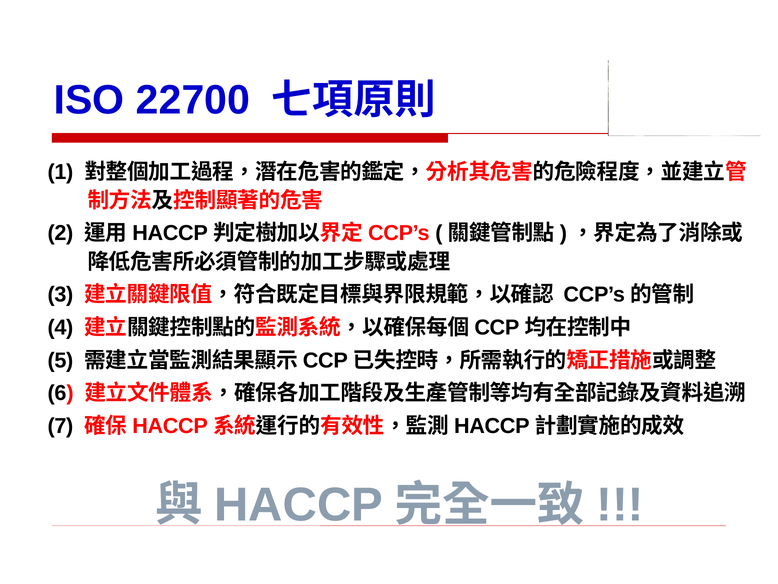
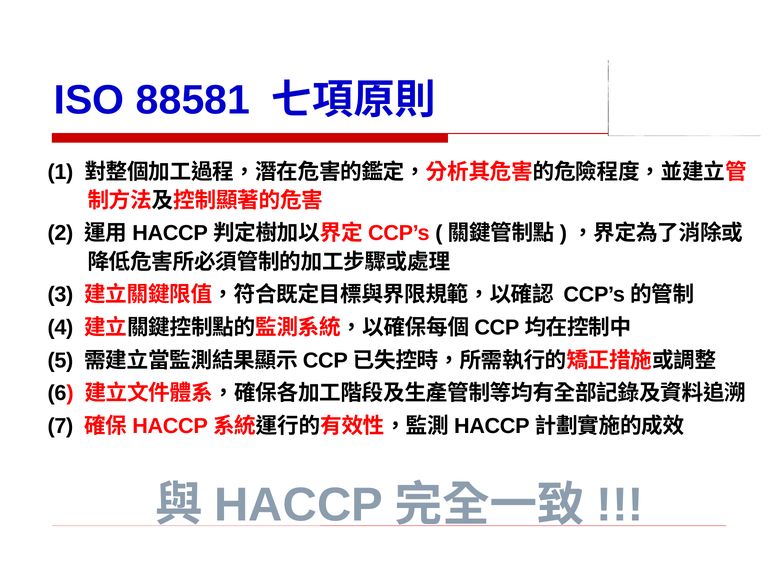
22700: 22700 -> 88581 (193, 100)
